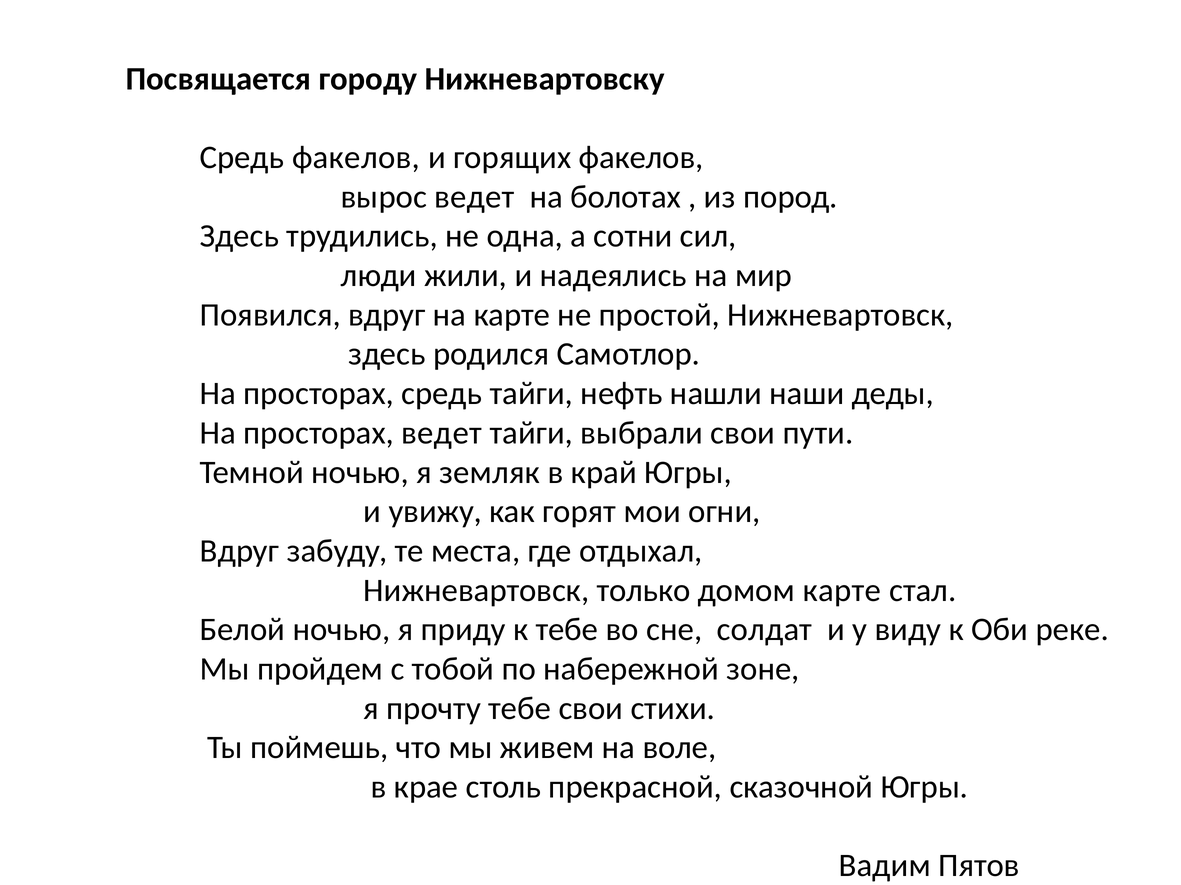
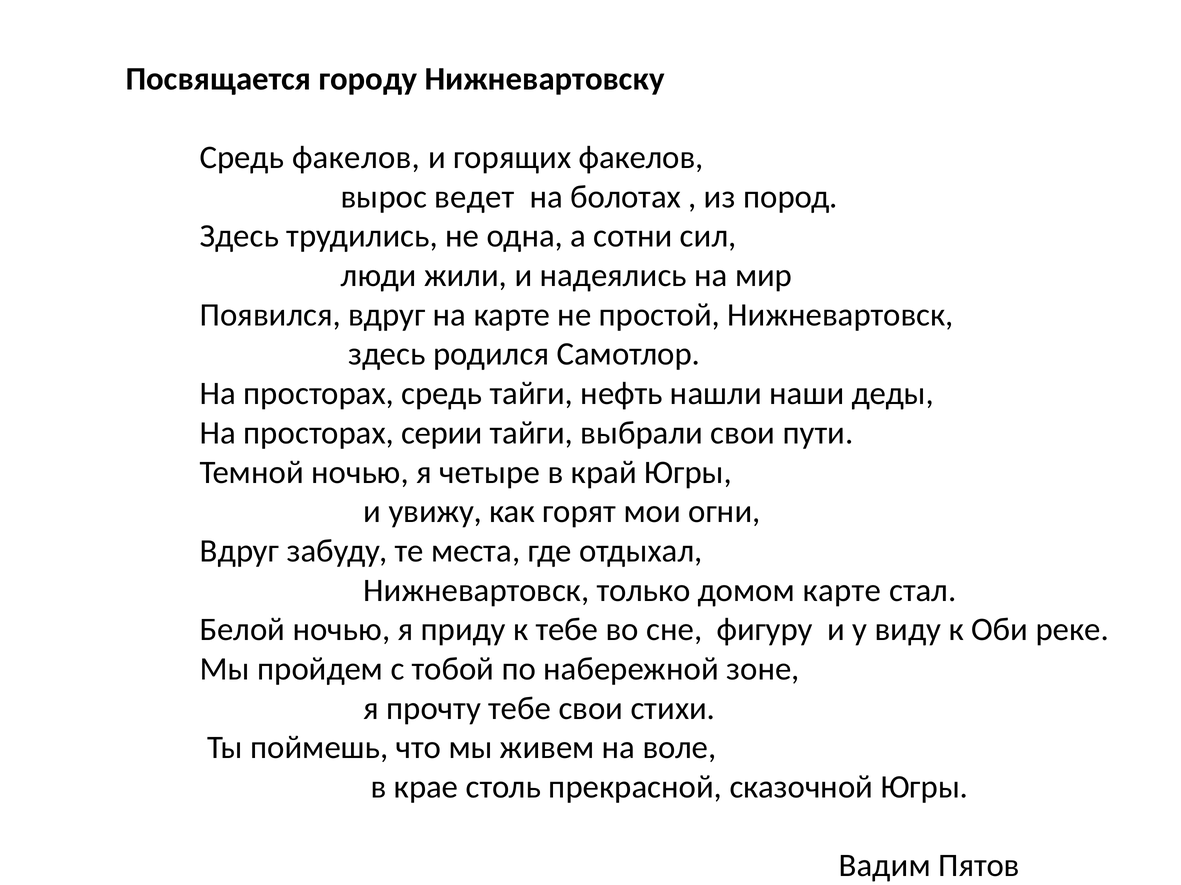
просторах ведет: ведет -> серии (442, 433)
земляк: земляк -> четыре (490, 473)
солдат: солдат -> фигуру (765, 630)
